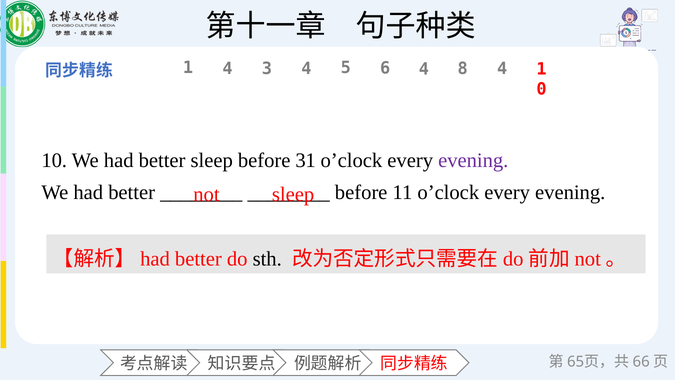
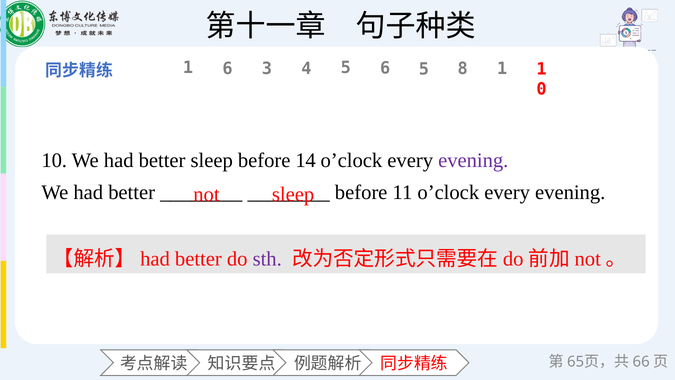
1 4: 4 -> 6 (227, 69)
6 4: 4 -> 5 (424, 69)
8 4: 4 -> 1 (502, 69)
31: 31 -> 14 (306, 160)
sth colour: black -> purple (267, 259)
